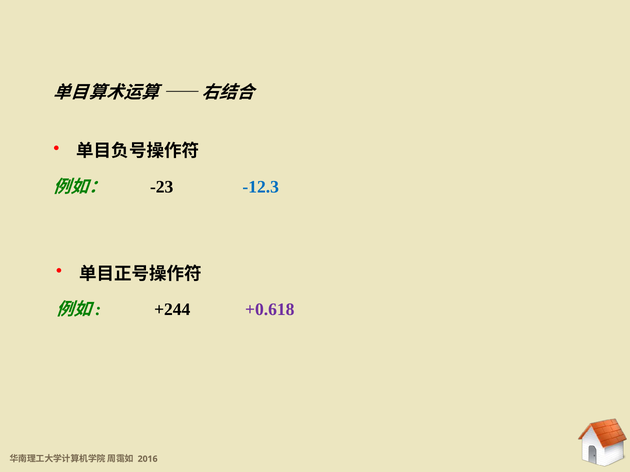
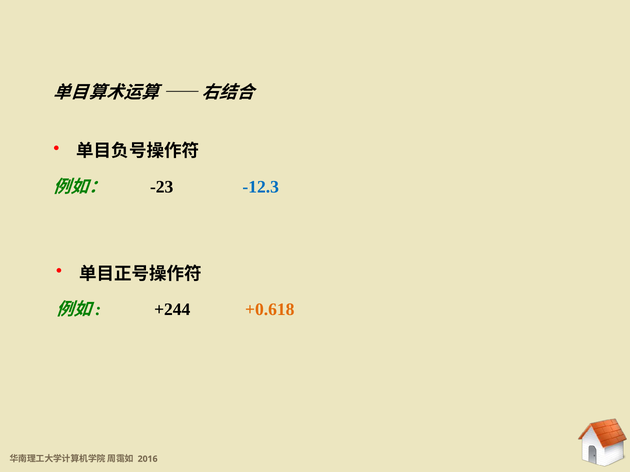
+0.618 colour: purple -> orange (270, 310)
